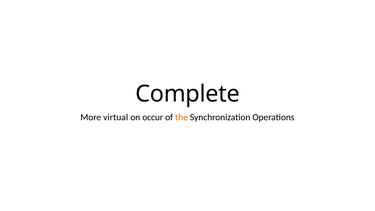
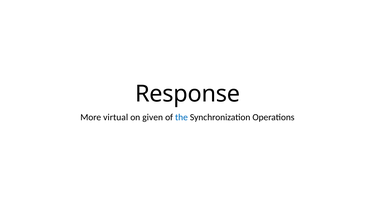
Complete: Complete -> Response (188, 94)
occur: occur -> given (153, 117)
the colour: orange -> blue (181, 117)
